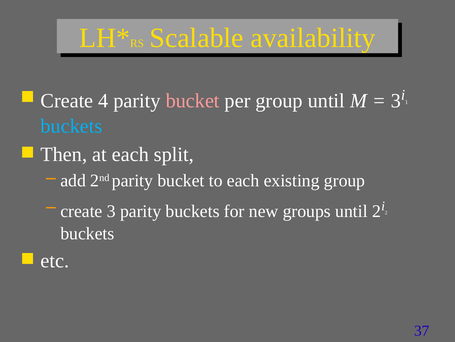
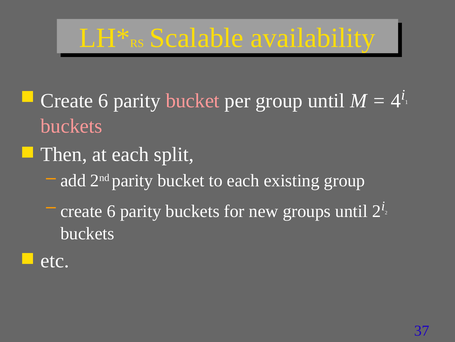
4: 4 -> 6 (103, 100)
3: 3 -> 4 (396, 100)
buckets colour: light blue -> pink (71, 126)
3: 3 -> 6 (111, 211)
